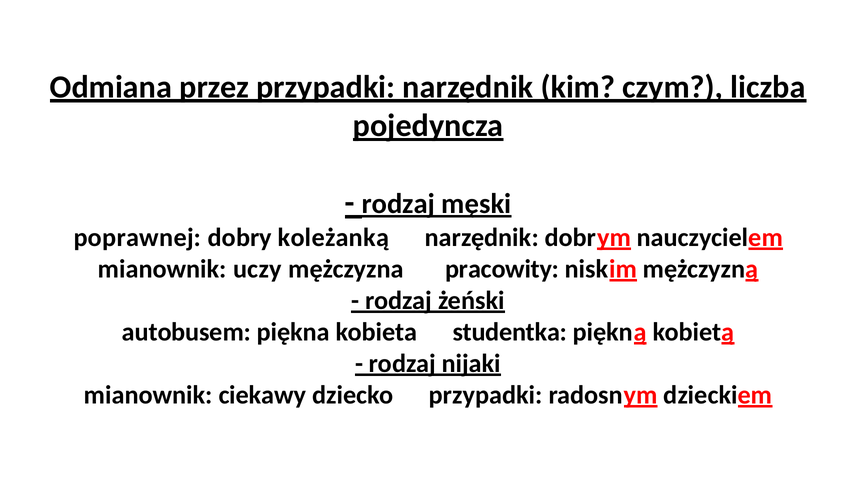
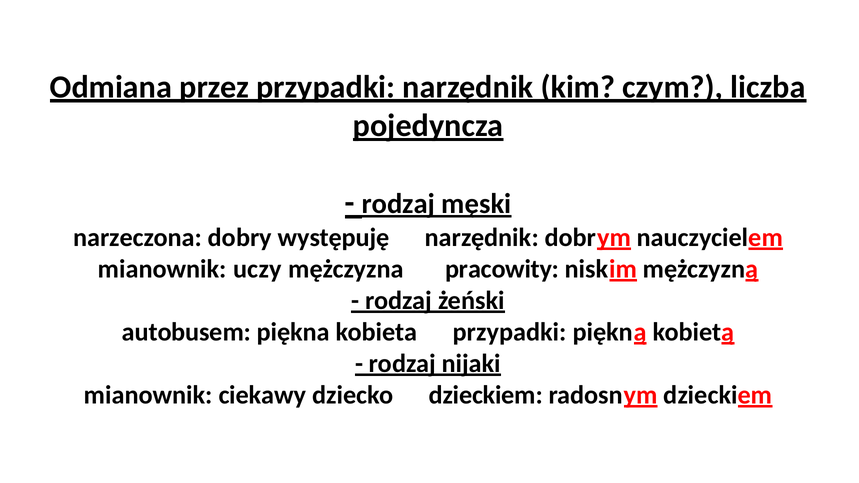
poprawnej: poprawnej -> narzeczona (138, 238)
koleżanką: koleżanką -> występuję (334, 238)
kobieta studentka: studentka -> przypadki (510, 332)
dziecko przypadki: przypadki -> dzieckiem (486, 395)
